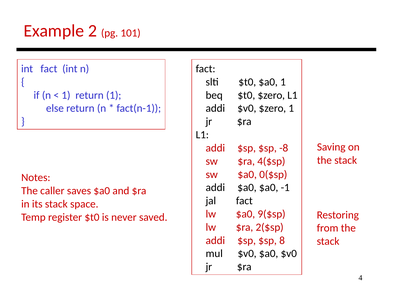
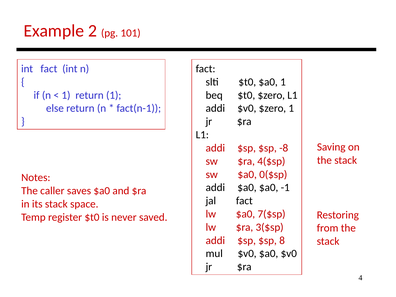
9($sp: 9($sp -> 7($sp (272, 214)
2($sp: 2($sp -> 3($sp (270, 227)
